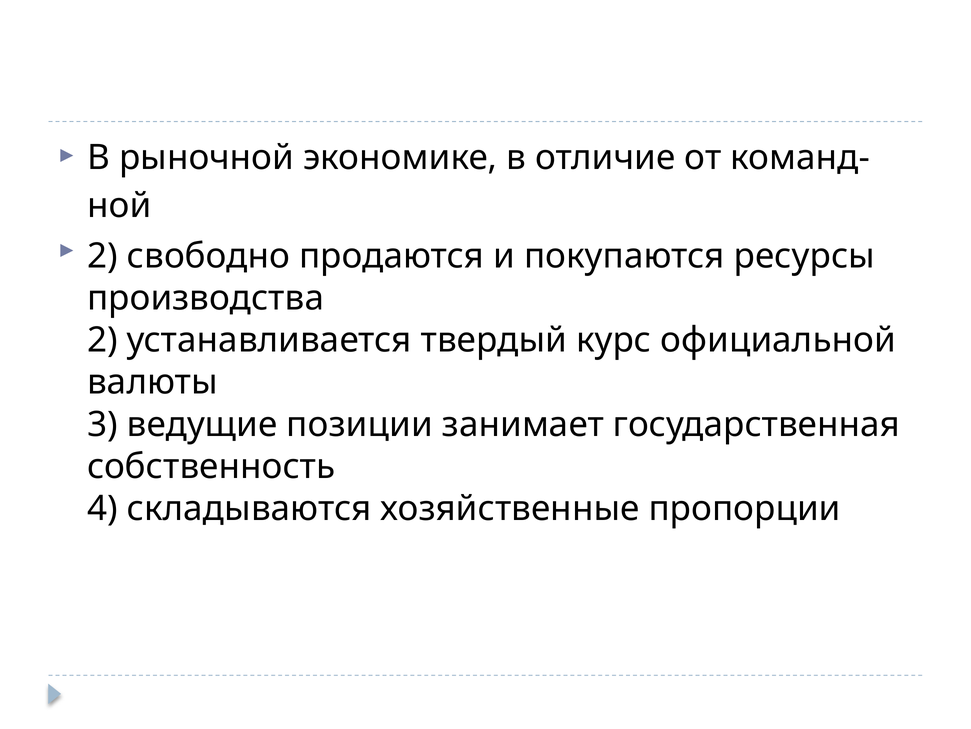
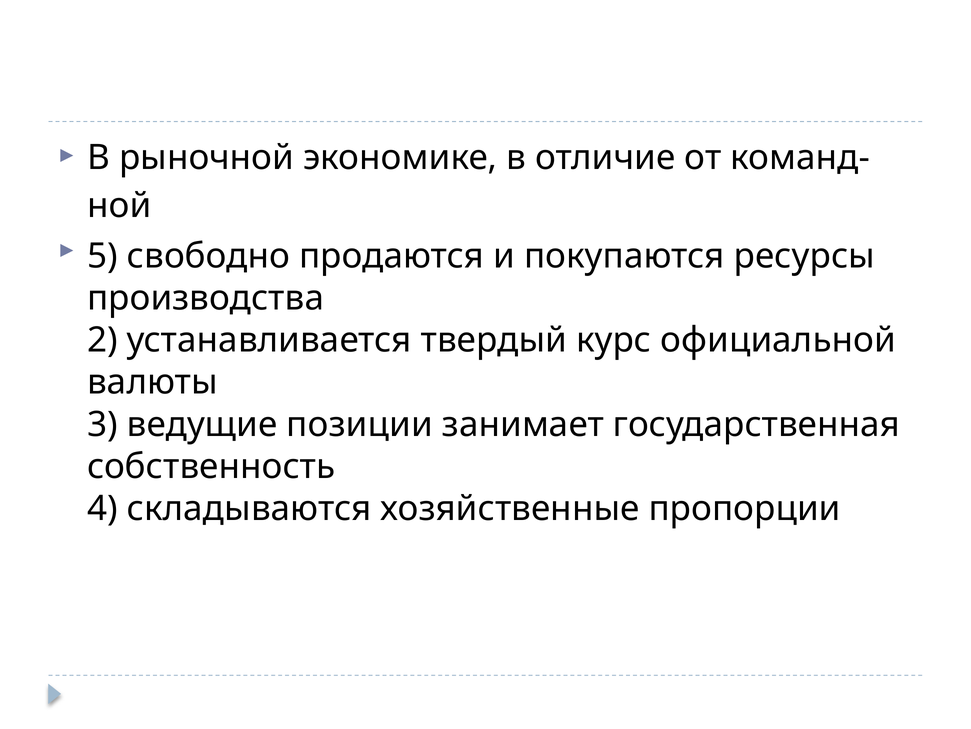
2: 2 -> 5 (103, 256)
